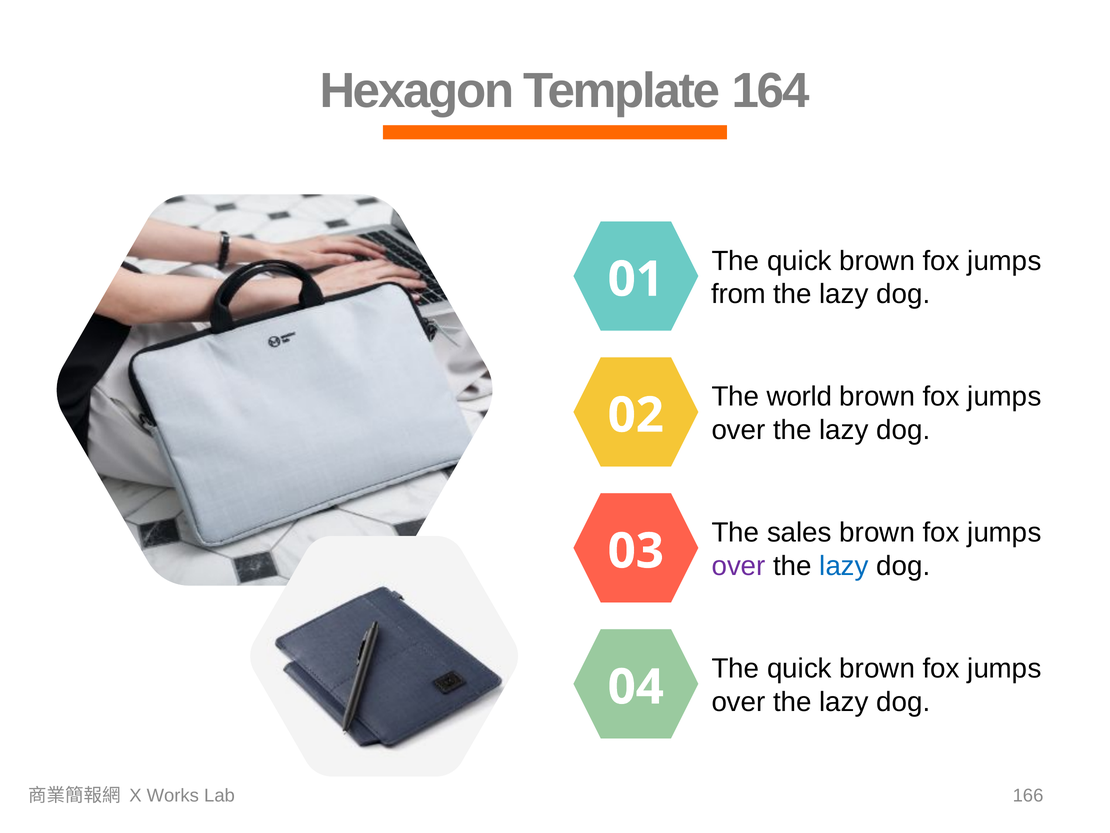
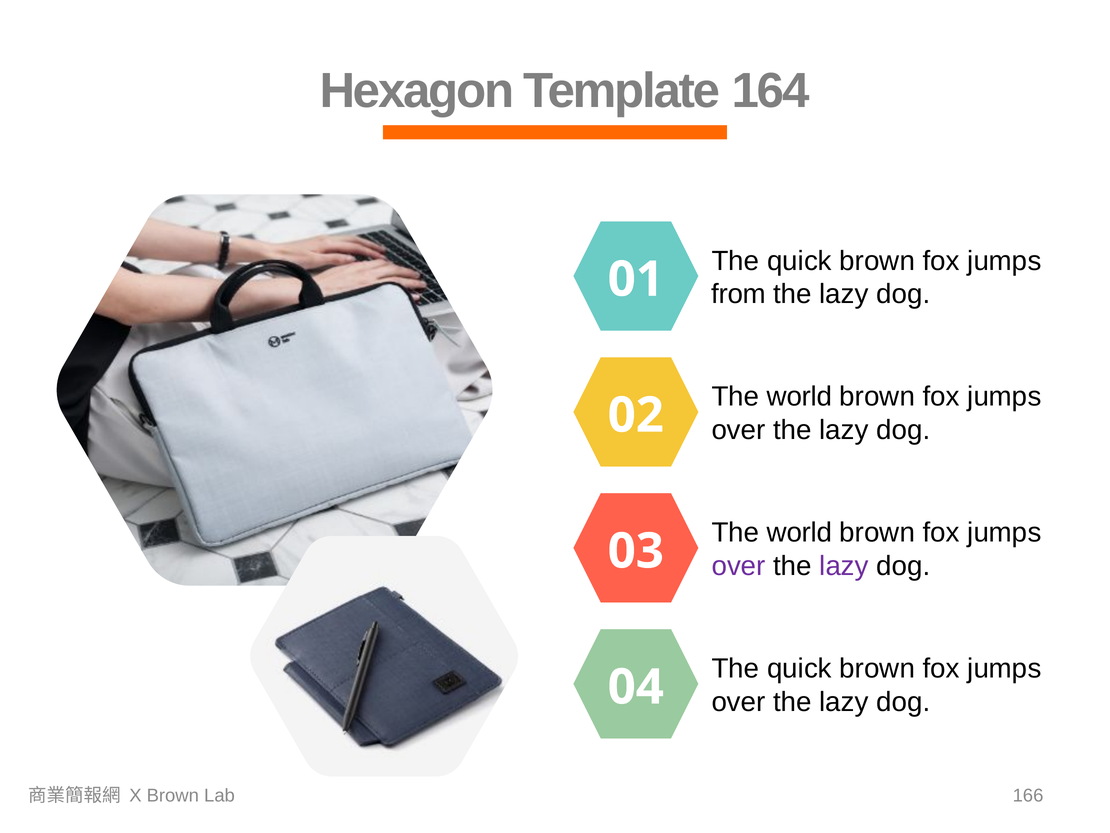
sales: sales -> world (800, 532)
lazy colour: blue -> purple (844, 566)
X Works: Works -> Brown (173, 795)
